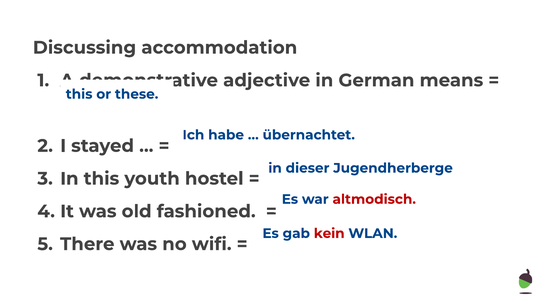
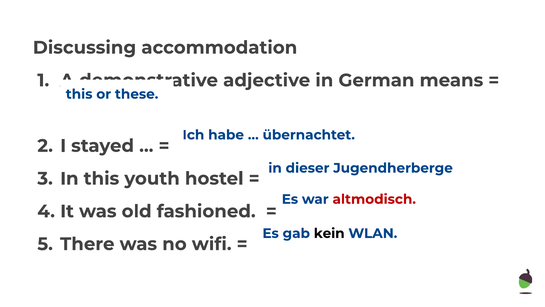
kein colour: red -> black (329, 233)
